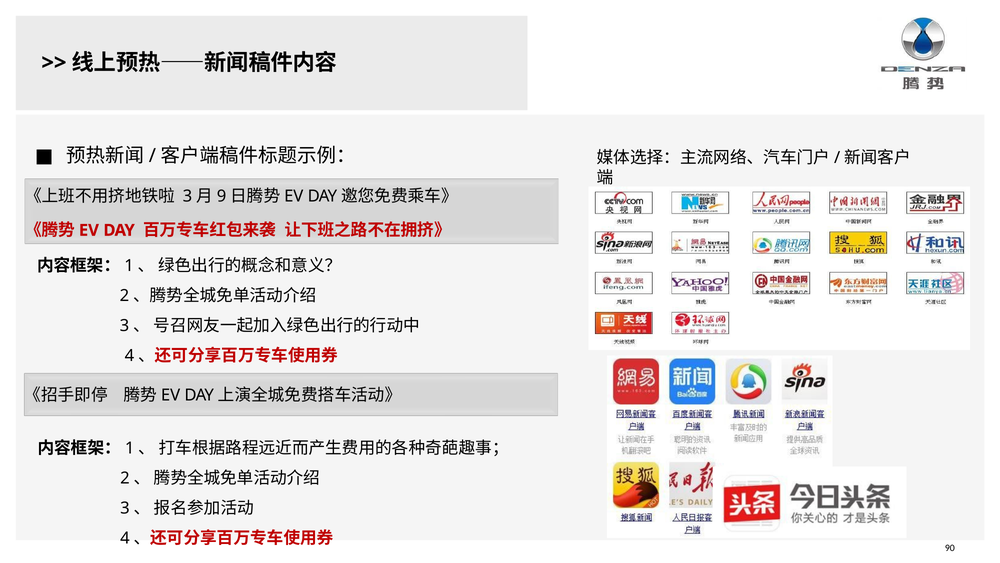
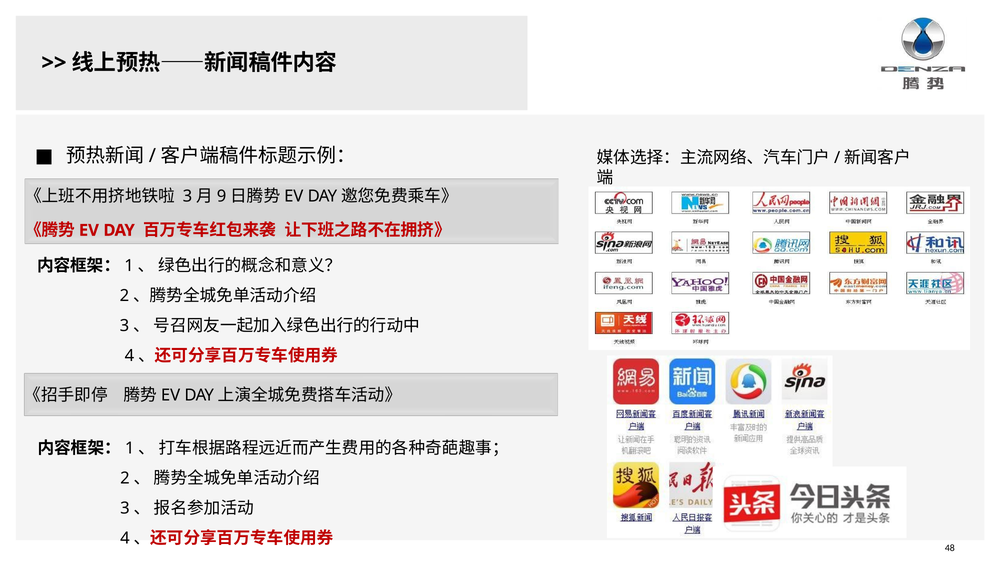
90: 90 -> 48 (950, 547)
